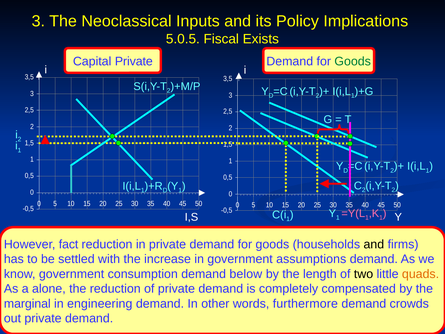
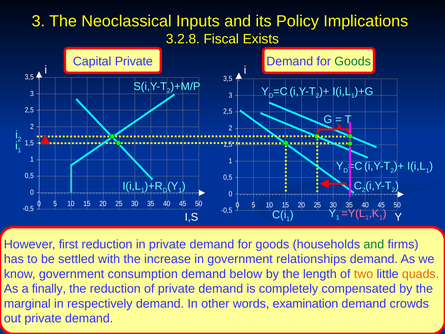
5.0.5: 5.0.5 -> 3.2.8 (183, 39)
fact: fact -> first (69, 244)
and colour: black -> green (374, 244)
assumptions: assumptions -> relationships (311, 259)
two colour: black -> orange (364, 274)
alone: alone -> finally (49, 289)
engineering: engineering -> respectively (100, 303)
furthermore: furthermore -> examination (305, 303)
